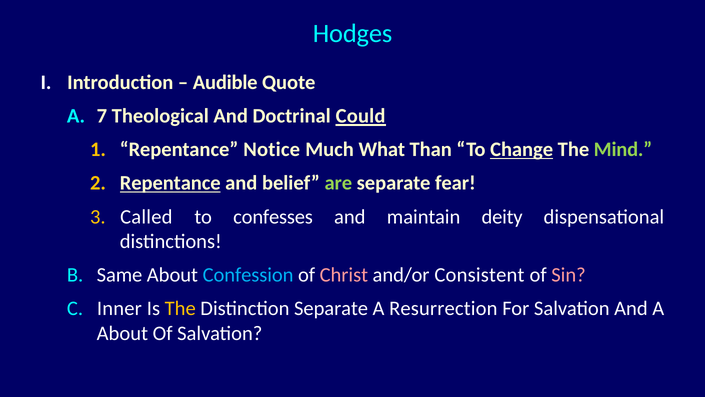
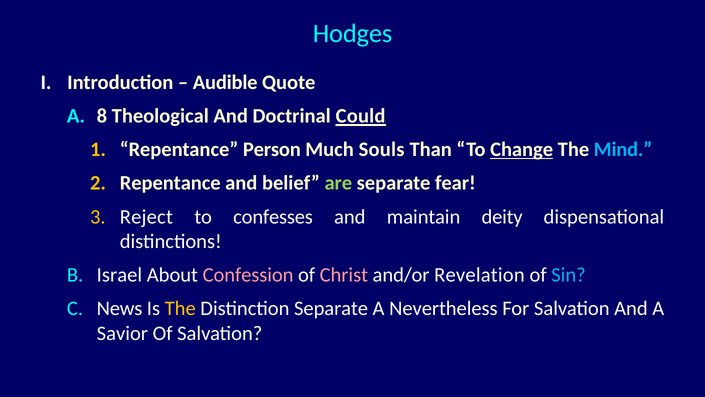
7: 7 -> 8 (102, 116)
Notice: Notice -> Person (272, 149)
What: What -> Souls (382, 149)
Mind colour: light green -> light blue (623, 149)
Repentance underline: present -> none (170, 183)
Called: Called -> Reject (146, 216)
Same: Same -> Israel (119, 275)
Confession colour: light blue -> pink (248, 275)
Consistent: Consistent -> Revelation (479, 275)
Sin colour: pink -> light blue (569, 275)
Inner: Inner -> News (120, 308)
Resurrection: Resurrection -> Nevertheless (443, 308)
About: About -> Savior (122, 333)
